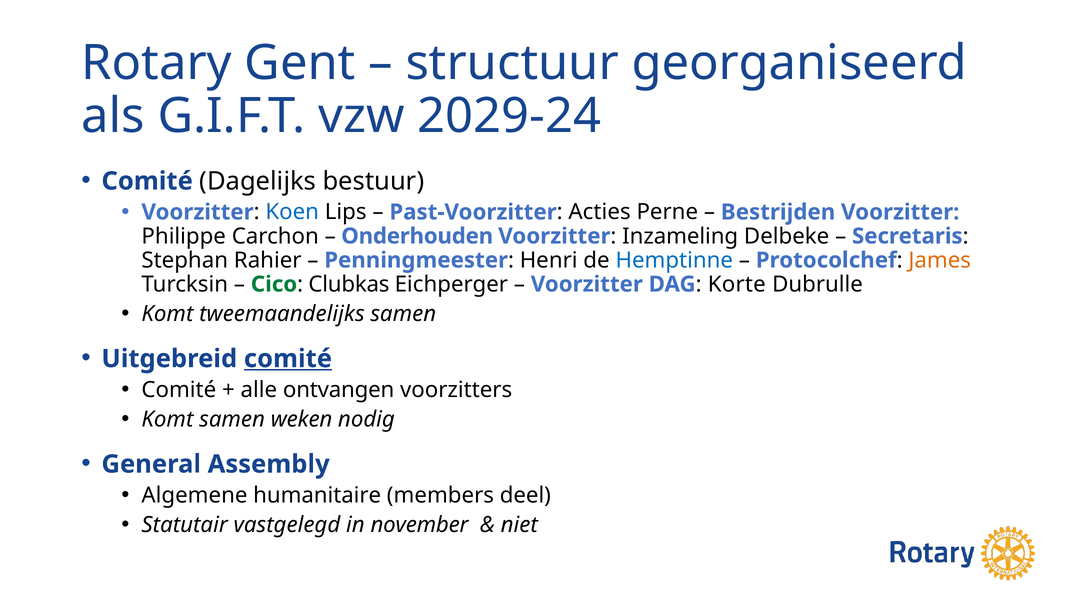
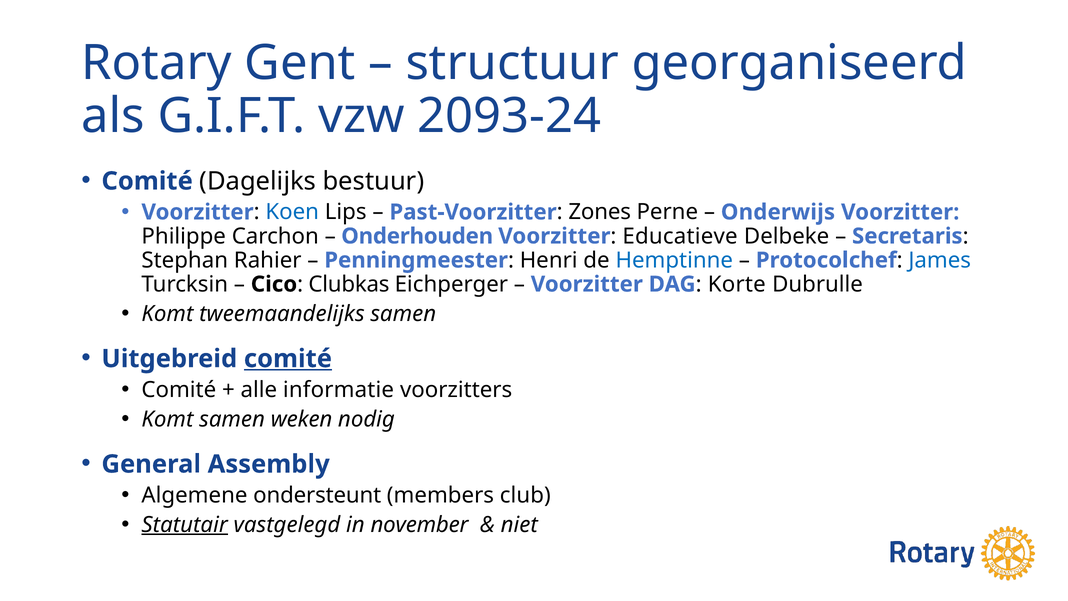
2029-24: 2029-24 -> 2093-24 (509, 116)
Acties: Acties -> Zones (600, 212)
Bestrijden: Bestrijden -> Onderwijs (778, 212)
Inzameling: Inzameling -> Educatieve (680, 236)
James colour: orange -> blue (940, 260)
Cico colour: green -> black (274, 284)
ontvangen: ontvangen -> informatie (338, 390)
humanitaire: humanitaire -> ondersteunt (317, 495)
deel: deel -> club (525, 495)
Statutair underline: none -> present (185, 525)
